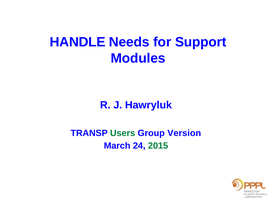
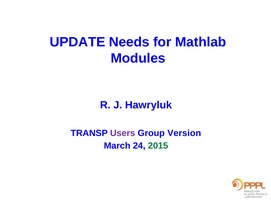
HANDLE: HANDLE -> UPDATE (78, 42)
Support: Support -> Mathlab (201, 42)
Users colour: green -> purple (123, 133)
